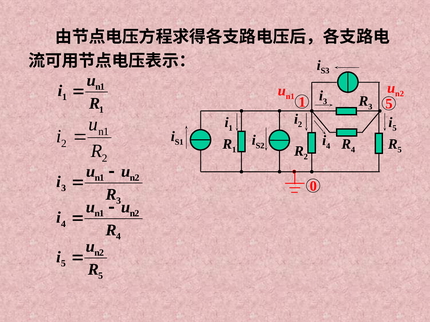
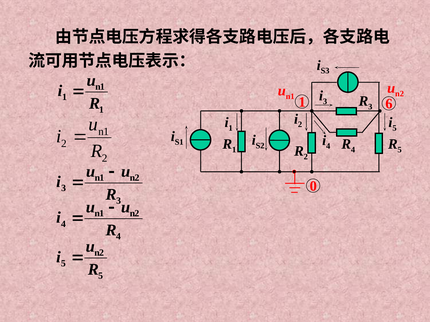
1 5: 5 -> 6 (389, 104)
